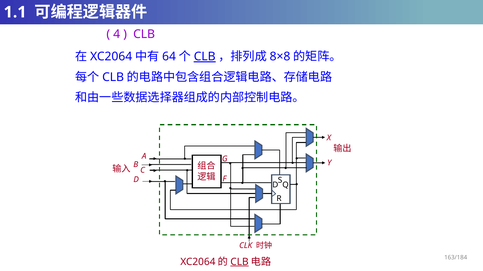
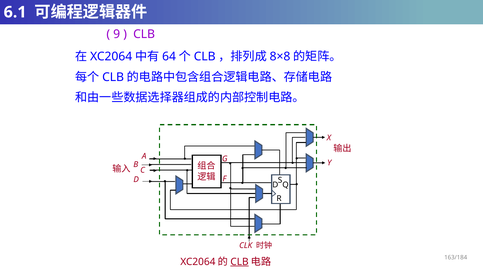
1.1: 1.1 -> 6.1 (15, 12)
4: 4 -> 9 (117, 34)
CLB underline: present -> none (205, 57)
